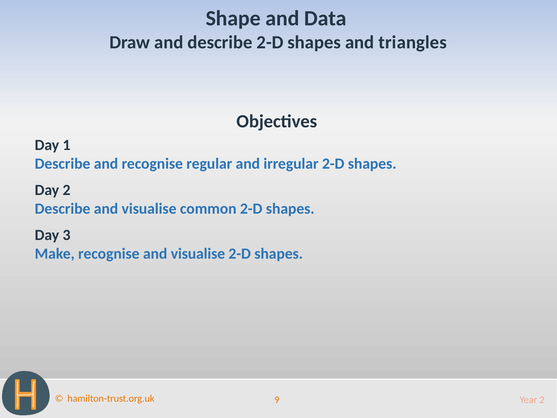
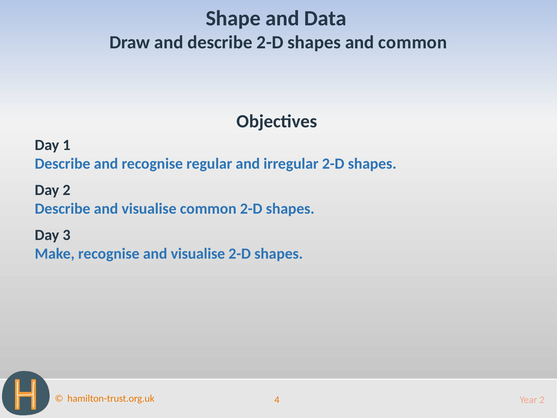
and triangles: triangles -> common (413, 42)
9: 9 -> 4 (277, 400)
